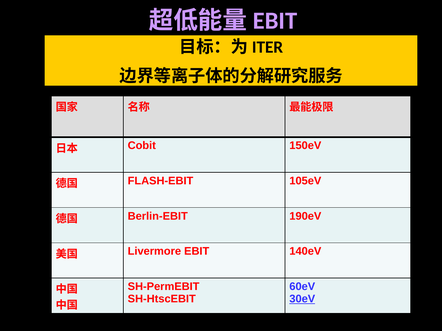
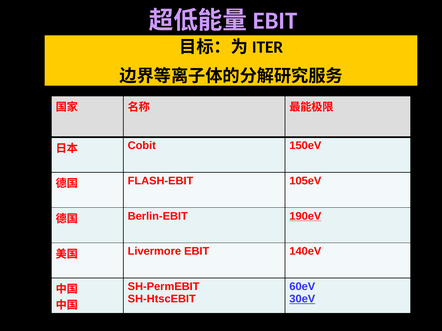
190eV underline: none -> present (305, 216)
